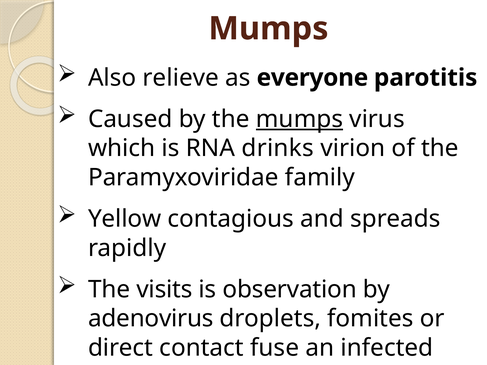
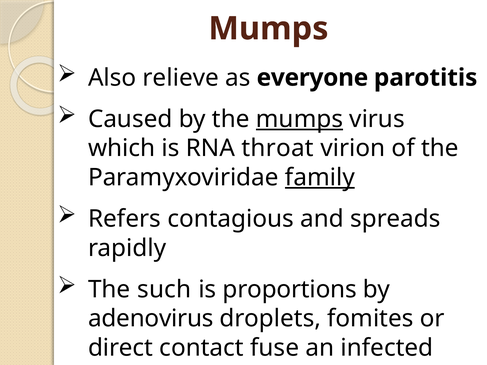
drinks: drinks -> throat (278, 148)
family underline: none -> present (320, 178)
Yellow: Yellow -> Refers (124, 219)
visits: visits -> such (164, 290)
observation: observation -> proportions (290, 290)
